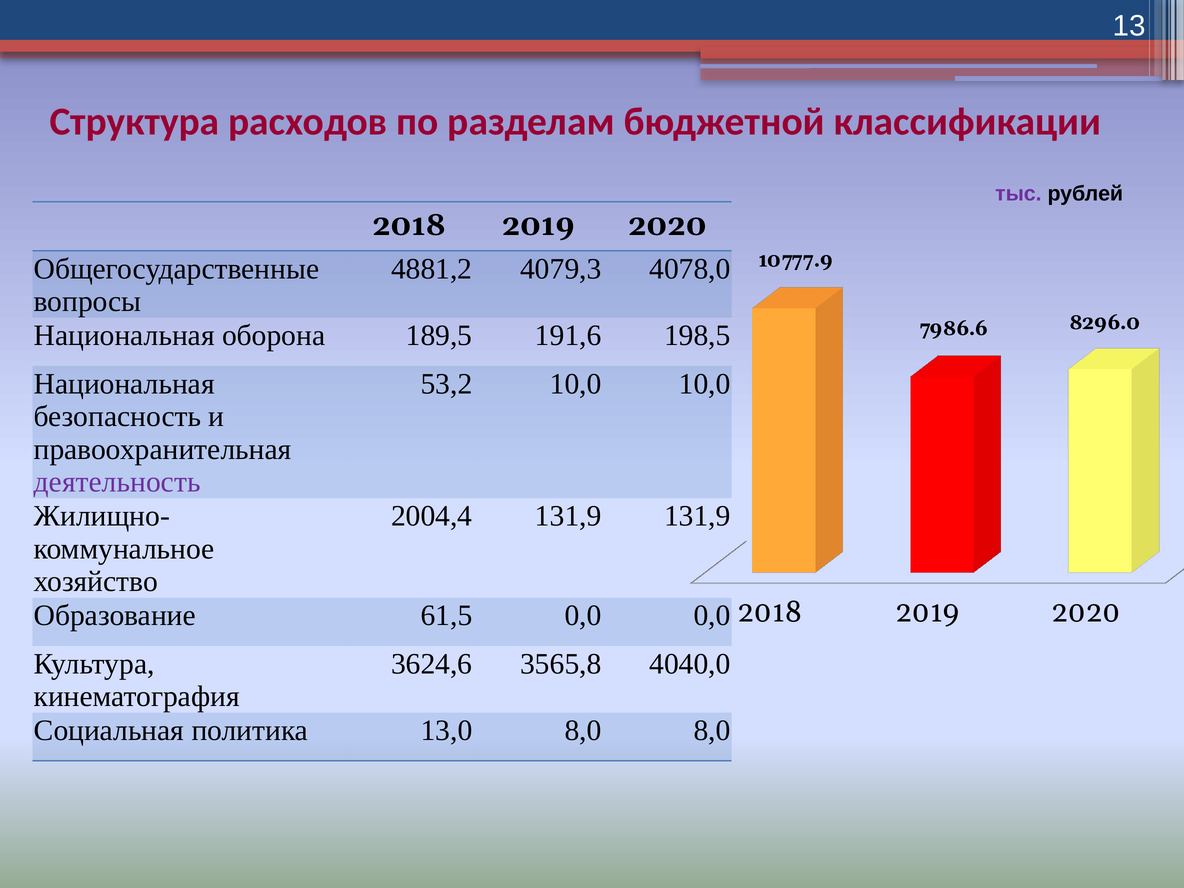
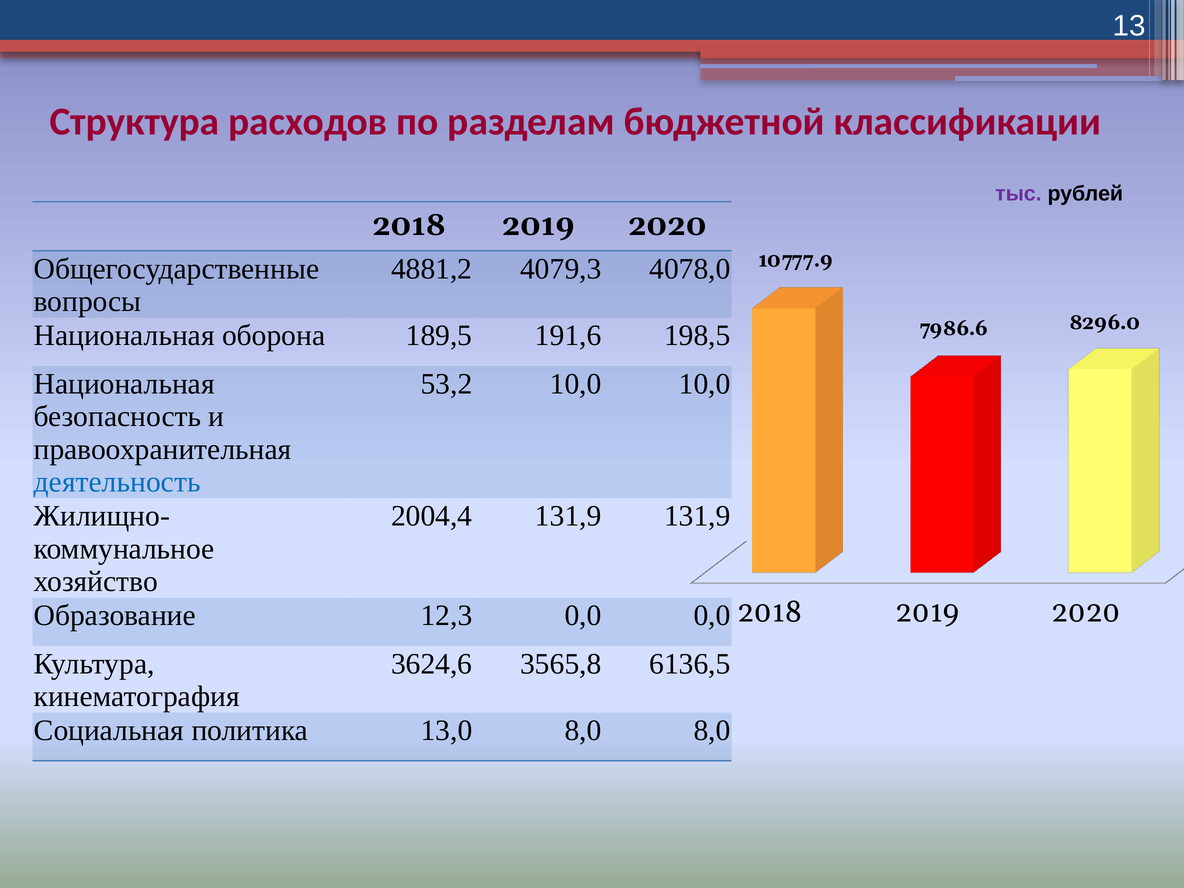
деятельность colour: purple -> blue (117, 482)
61,5: 61,5 -> 12,3 (447, 616)
4040,0: 4040,0 -> 6136,5 (690, 664)
